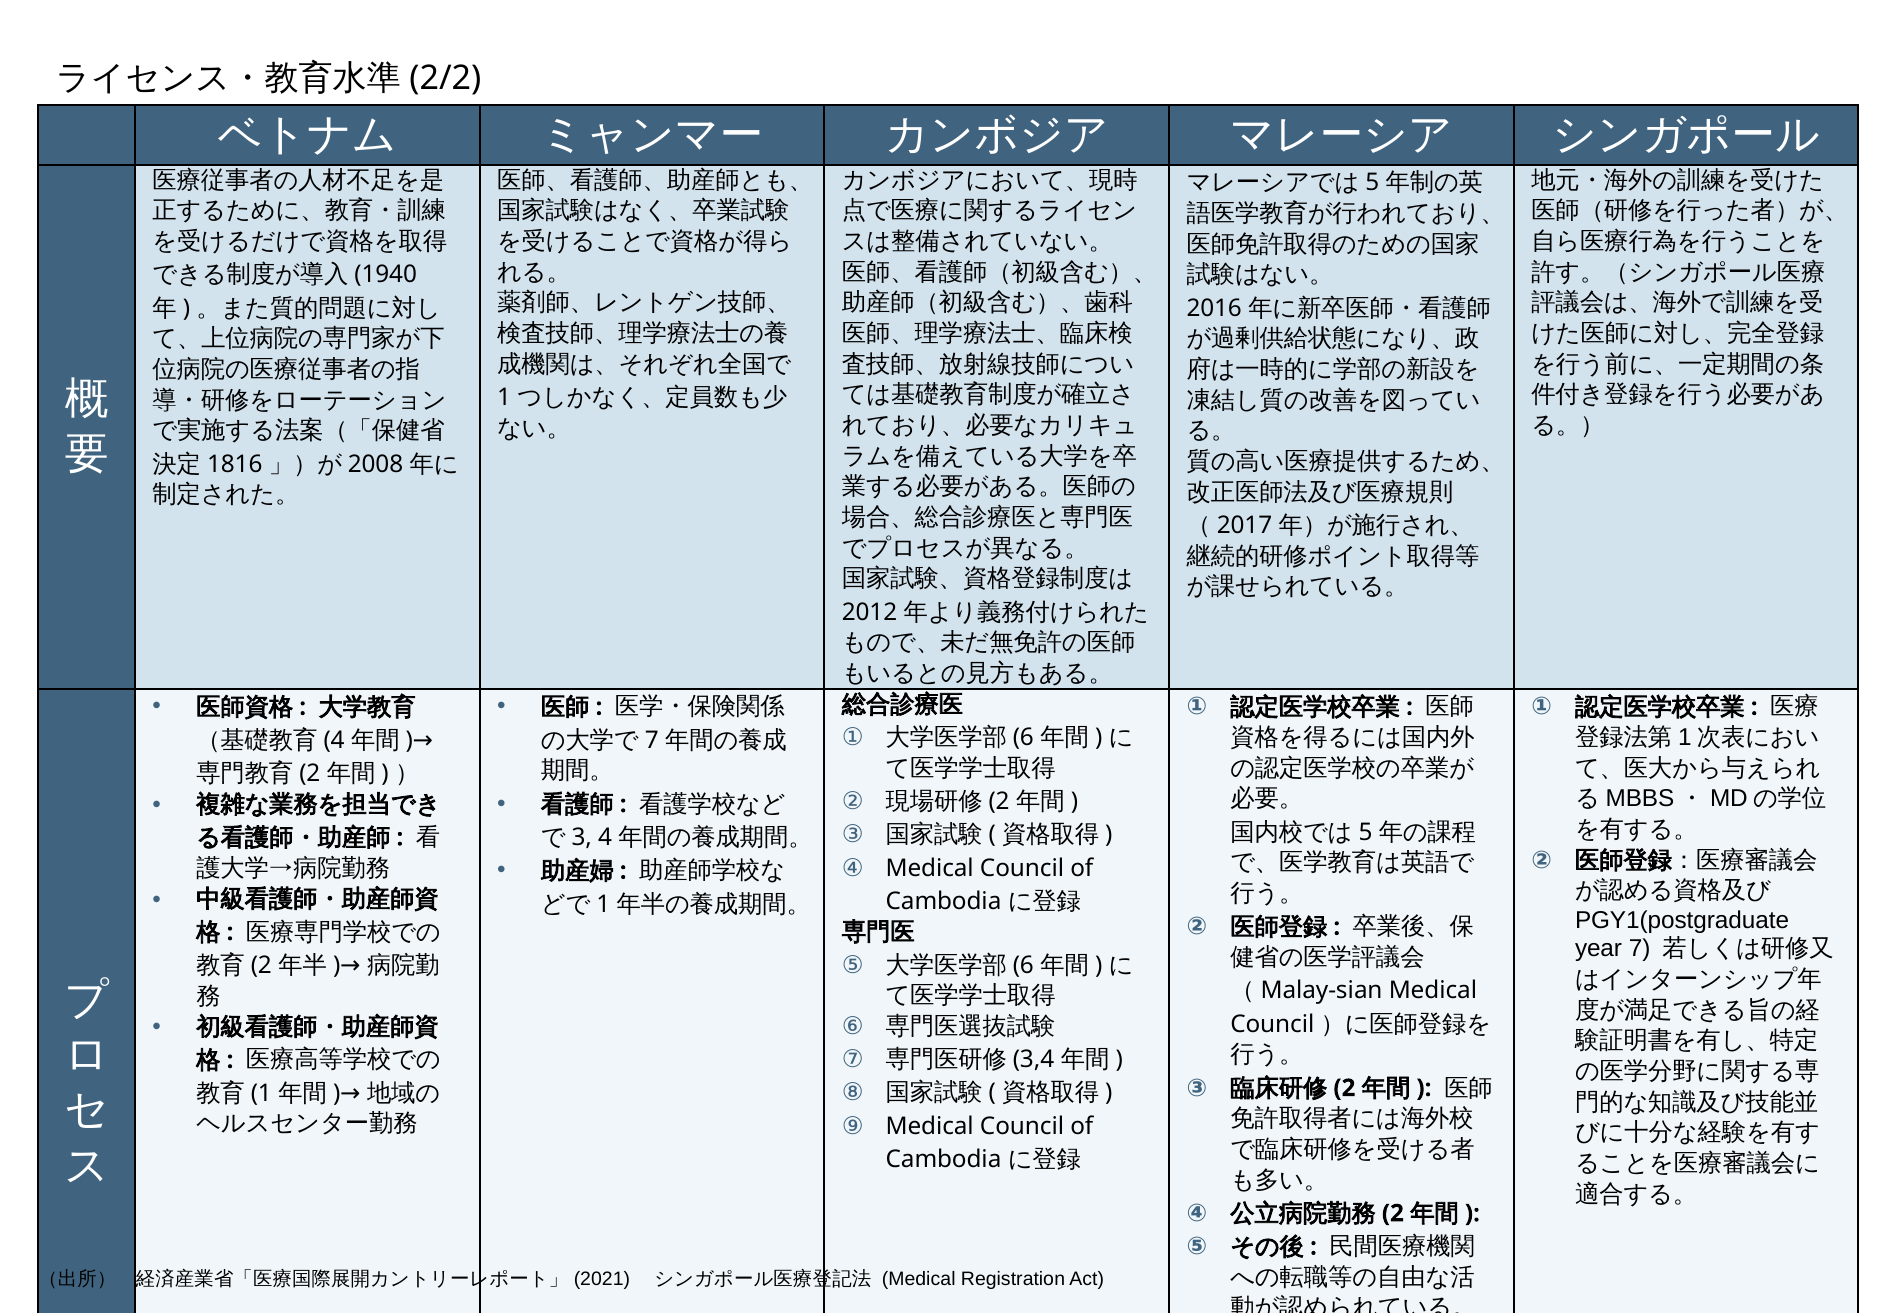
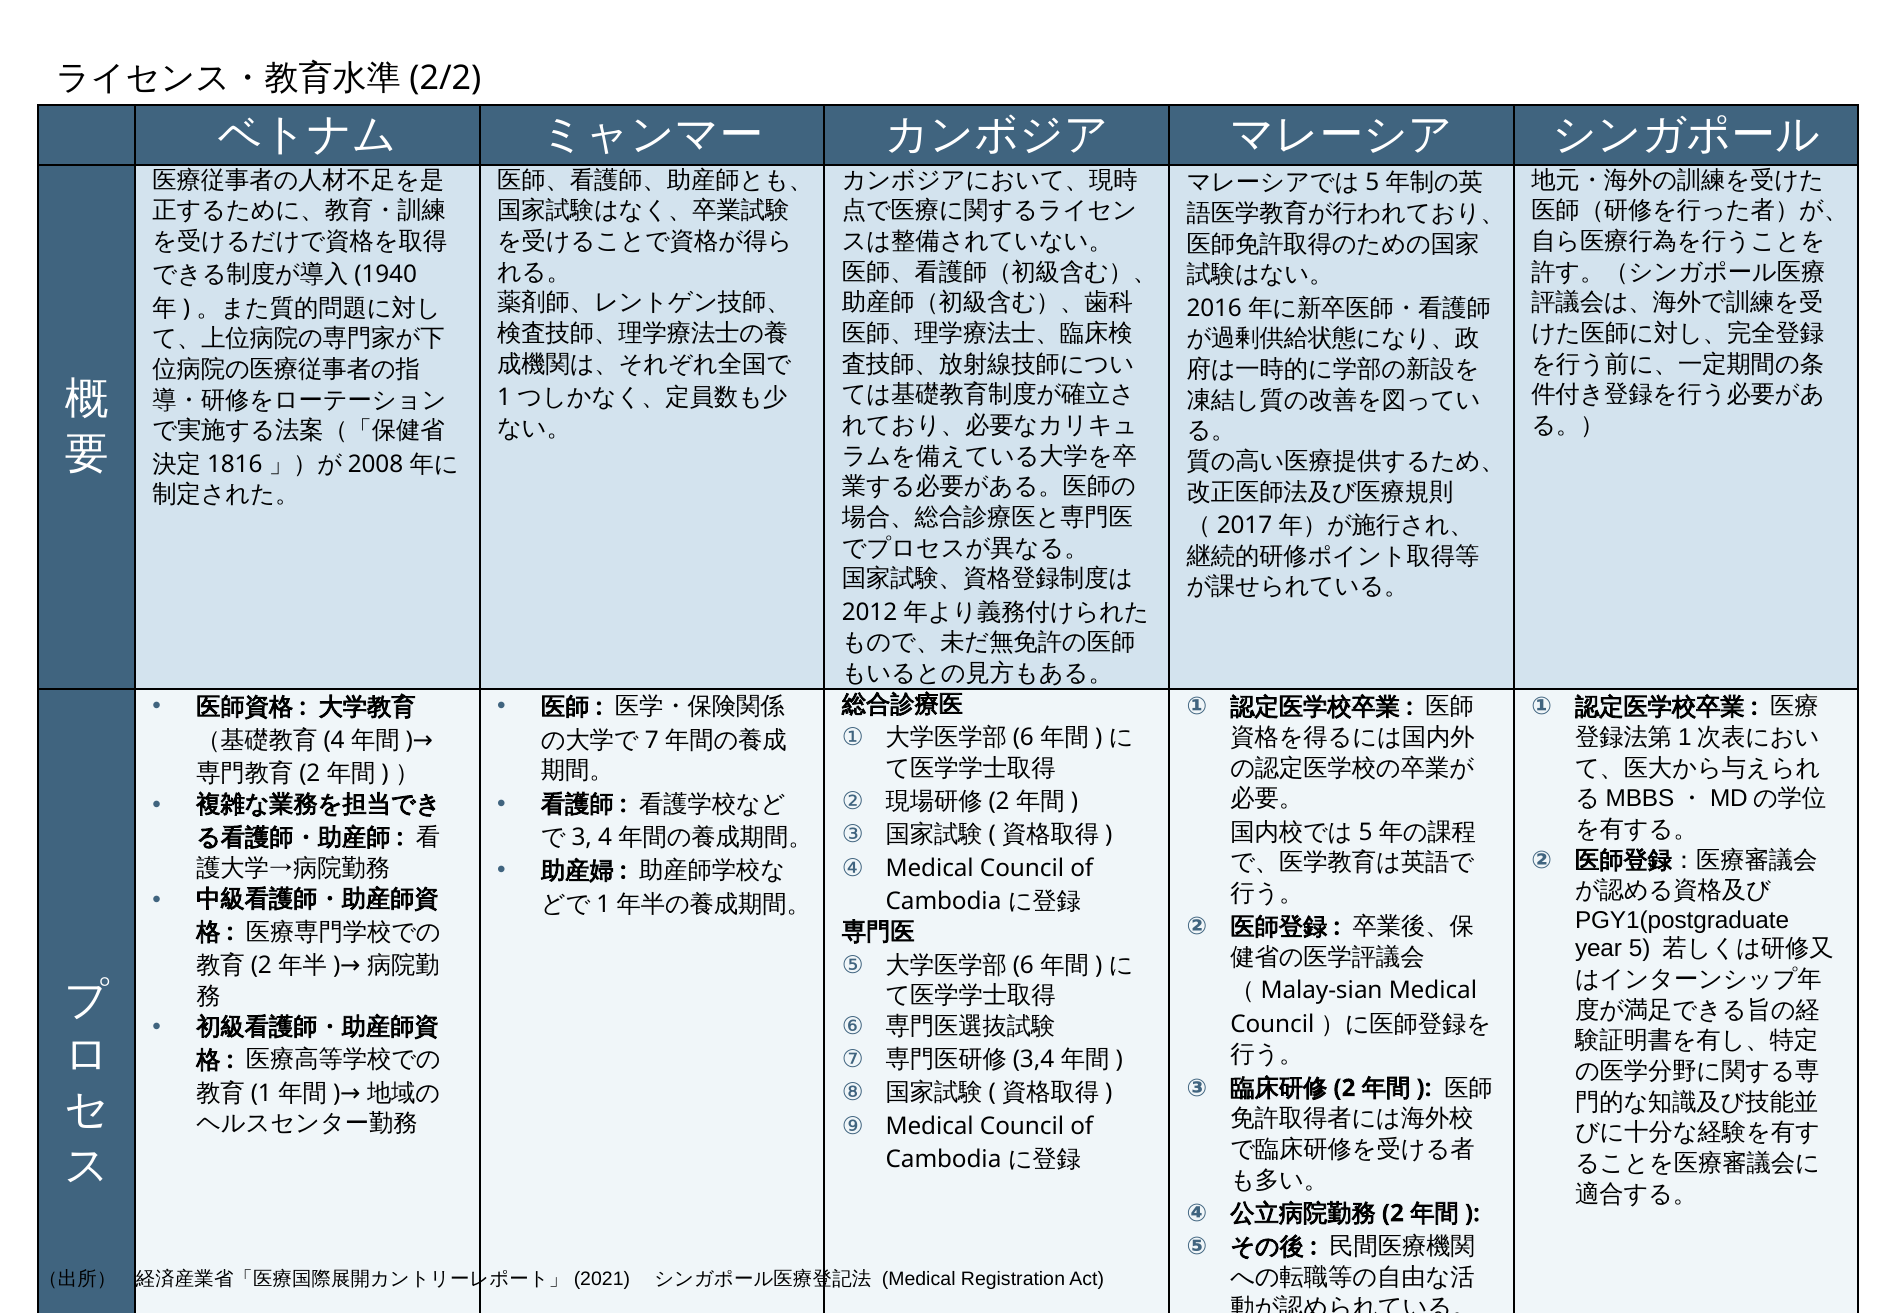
7: 7 -> 5 (1640, 949)
